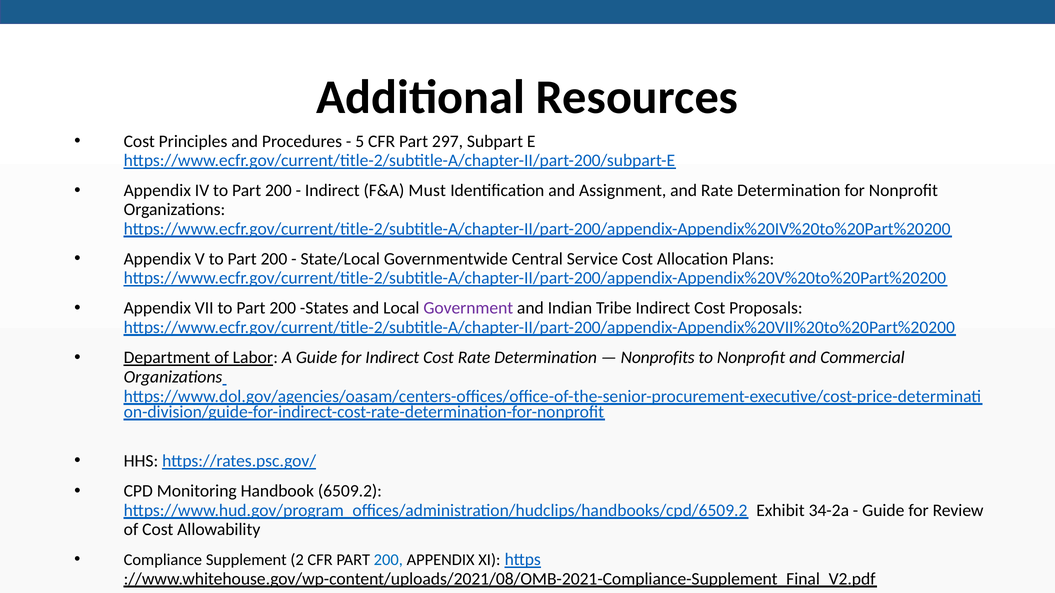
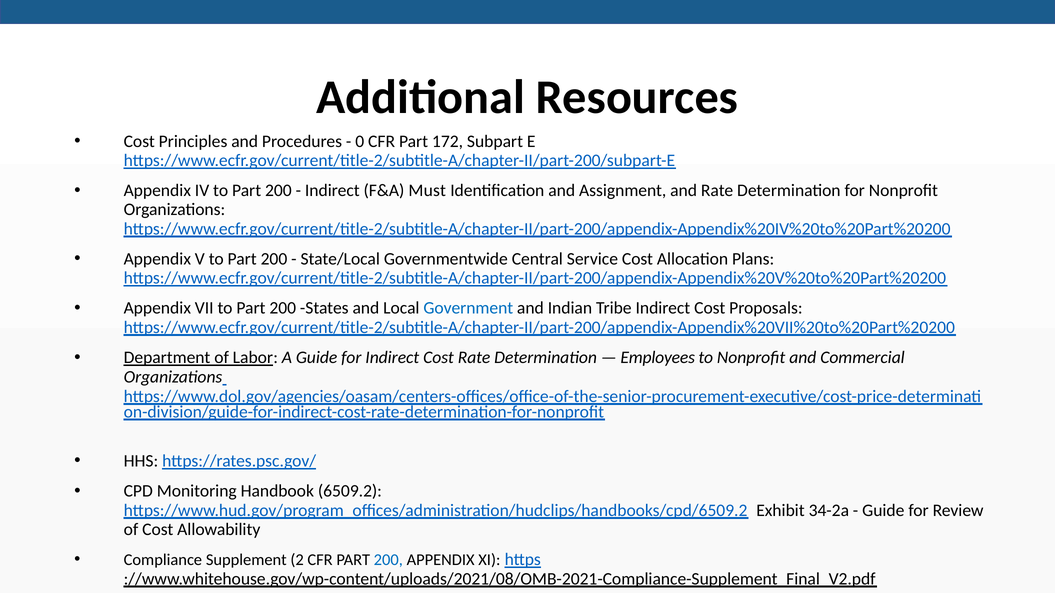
5: 5 -> 0 (360, 141)
297: 297 -> 172 (448, 141)
Government colour: purple -> blue (468, 308)
Nonprofits: Nonprofits -> Employees (658, 358)
